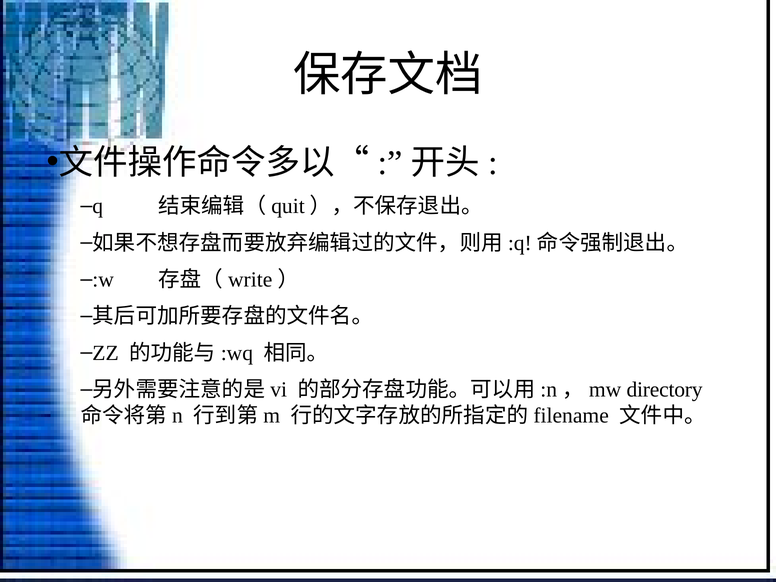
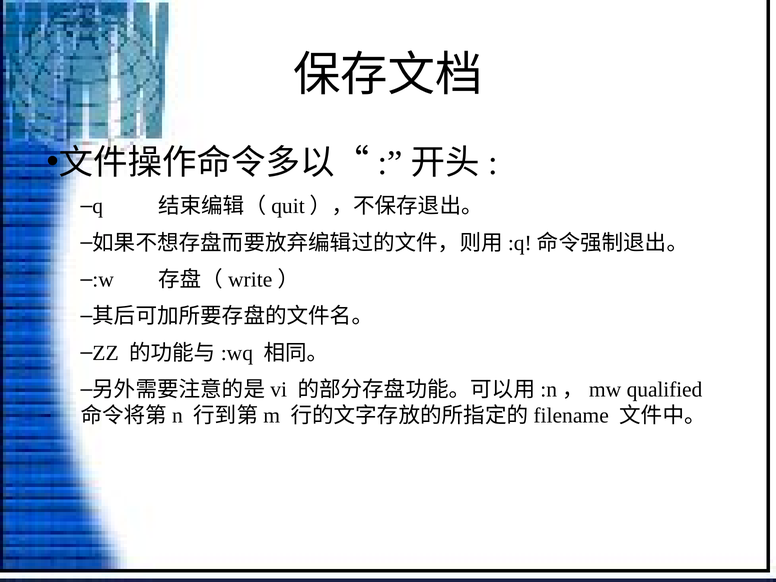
directory: directory -> qualified (665, 390)
